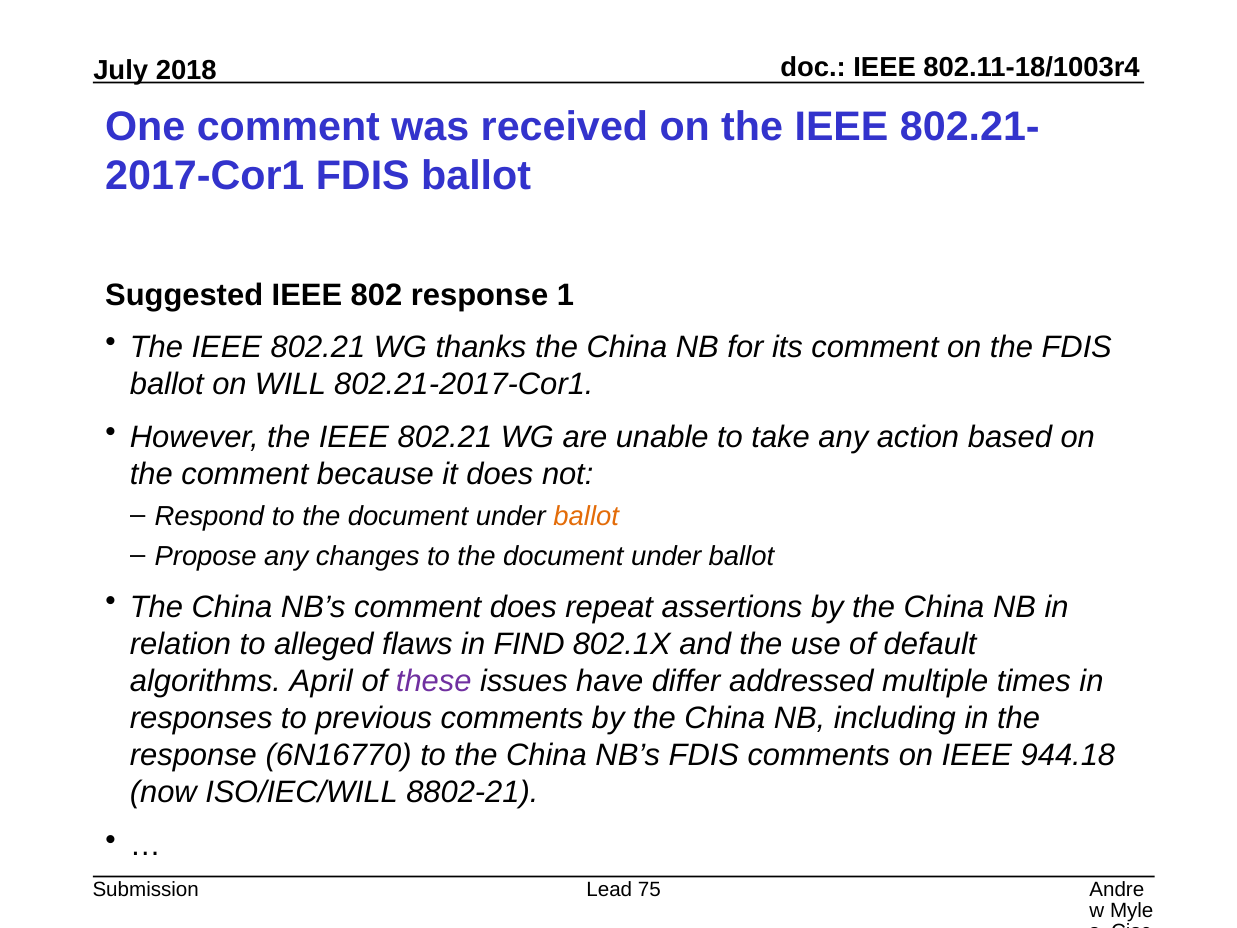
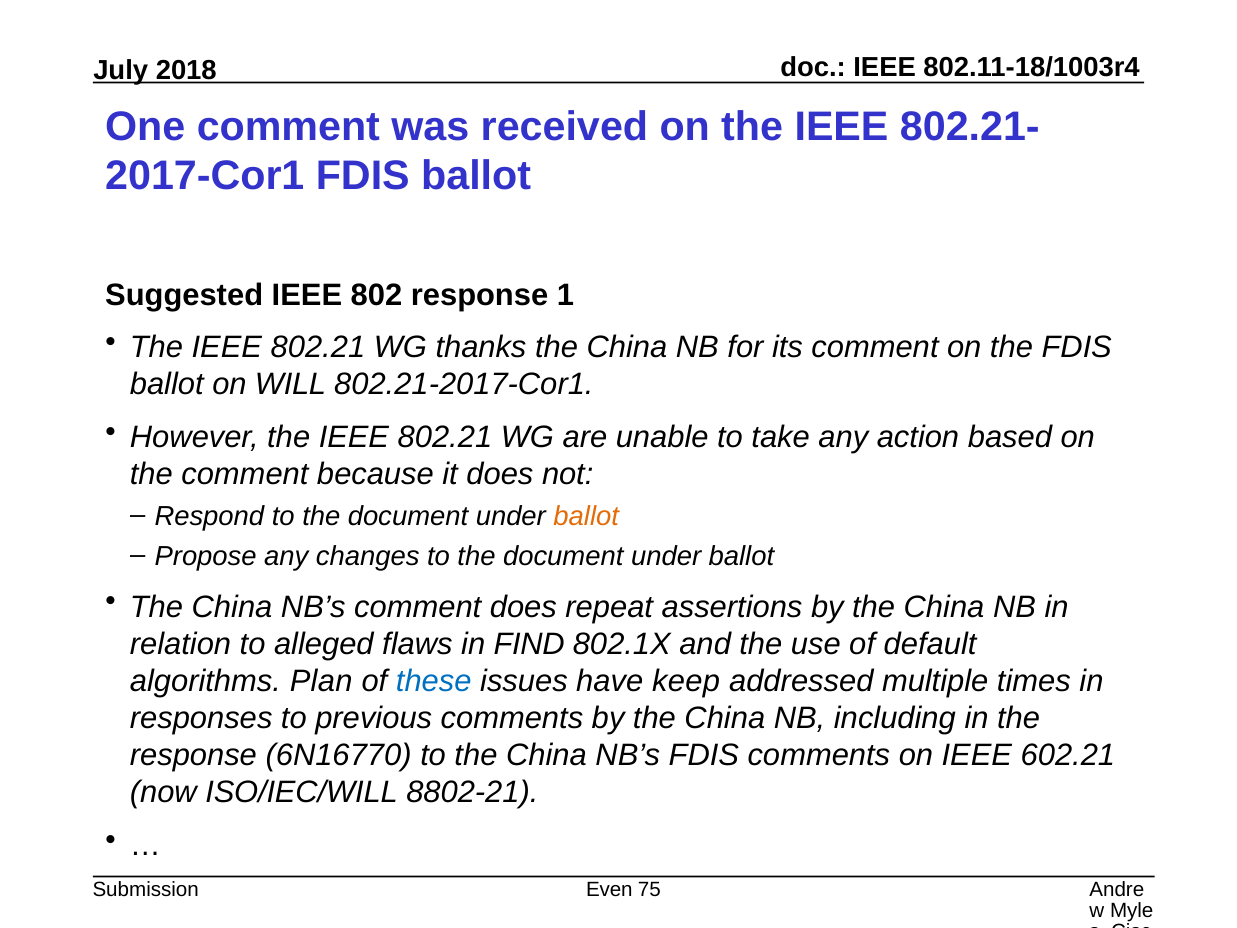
April: April -> Plan (321, 681)
these colour: purple -> blue (434, 681)
differ: differ -> keep (686, 681)
944.18: 944.18 -> 602.21 (1068, 755)
Lead: Lead -> Even (609, 890)
